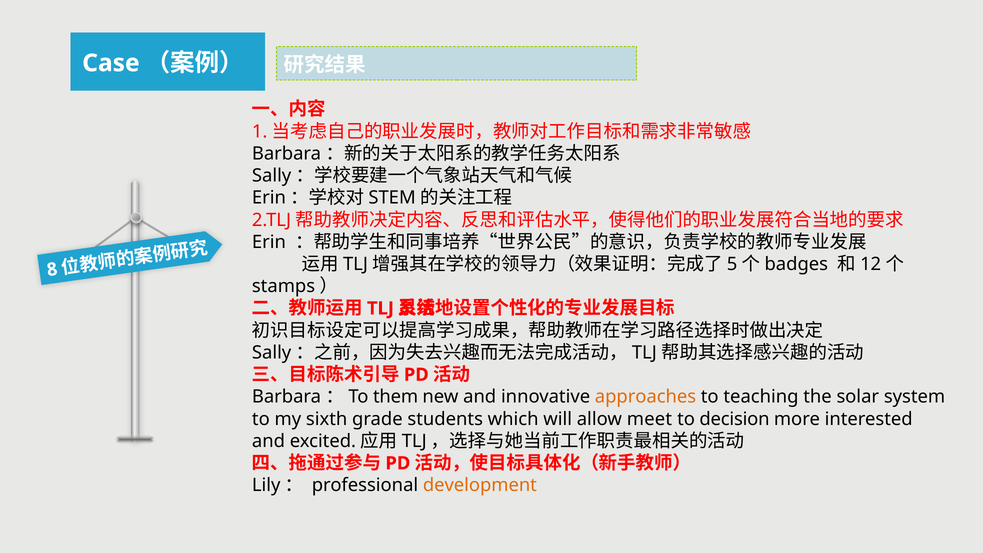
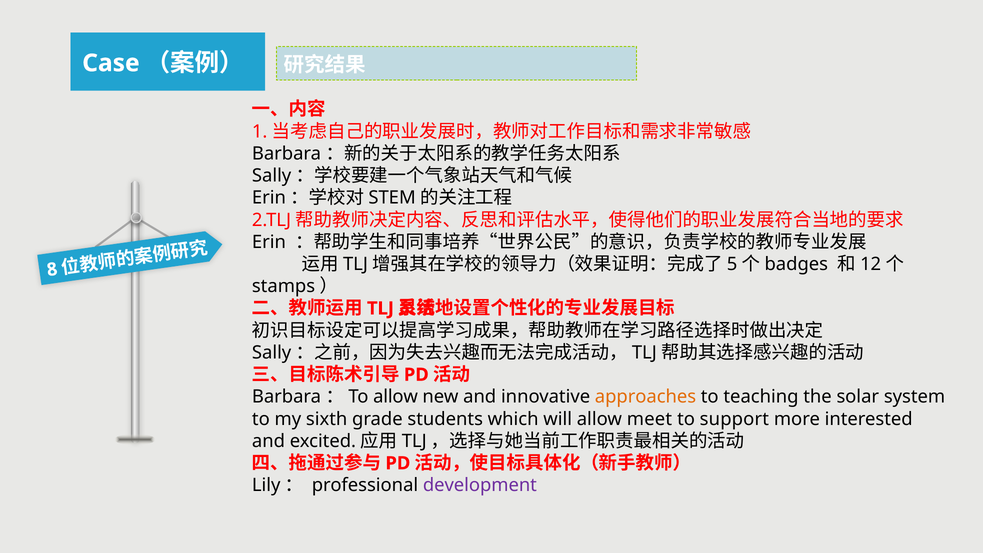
Barbara：To them: them -> allow (396, 397)
decision: decision -> support (734, 419)
development colour: orange -> purple (480, 485)
